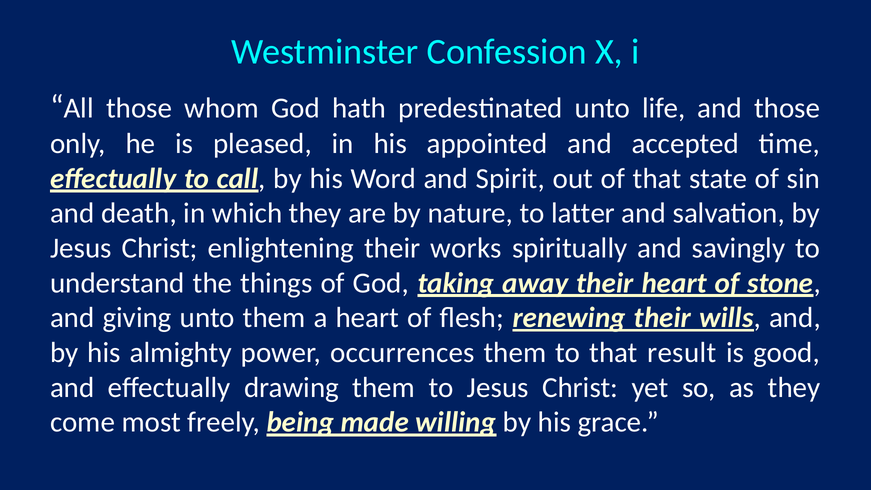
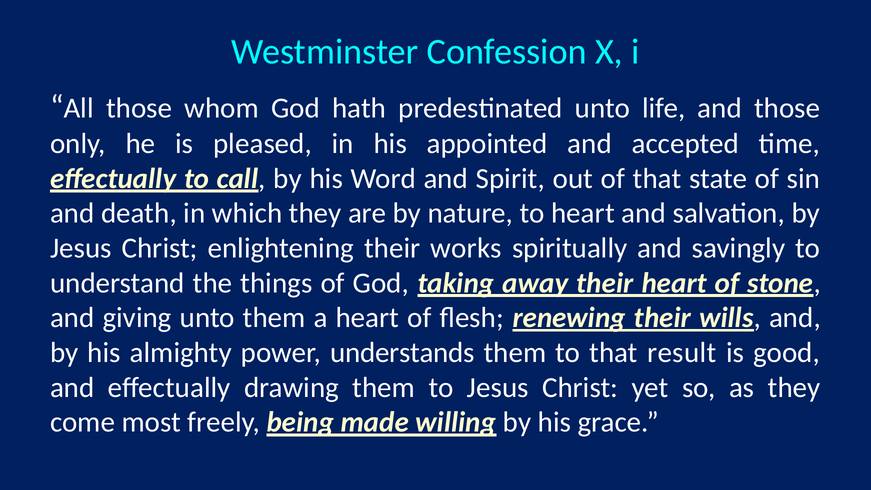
to latter: latter -> heart (583, 213)
occurrences: occurrences -> understands (403, 353)
